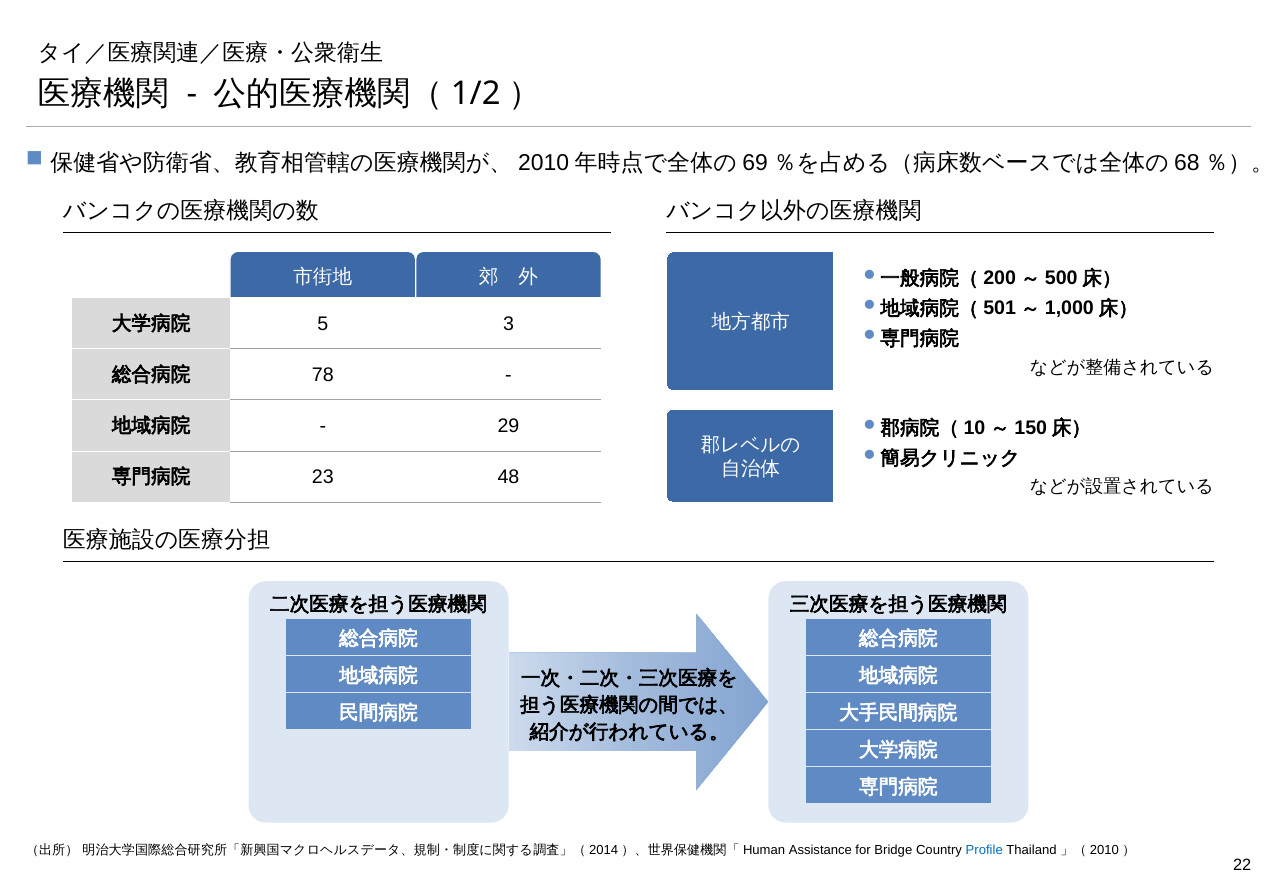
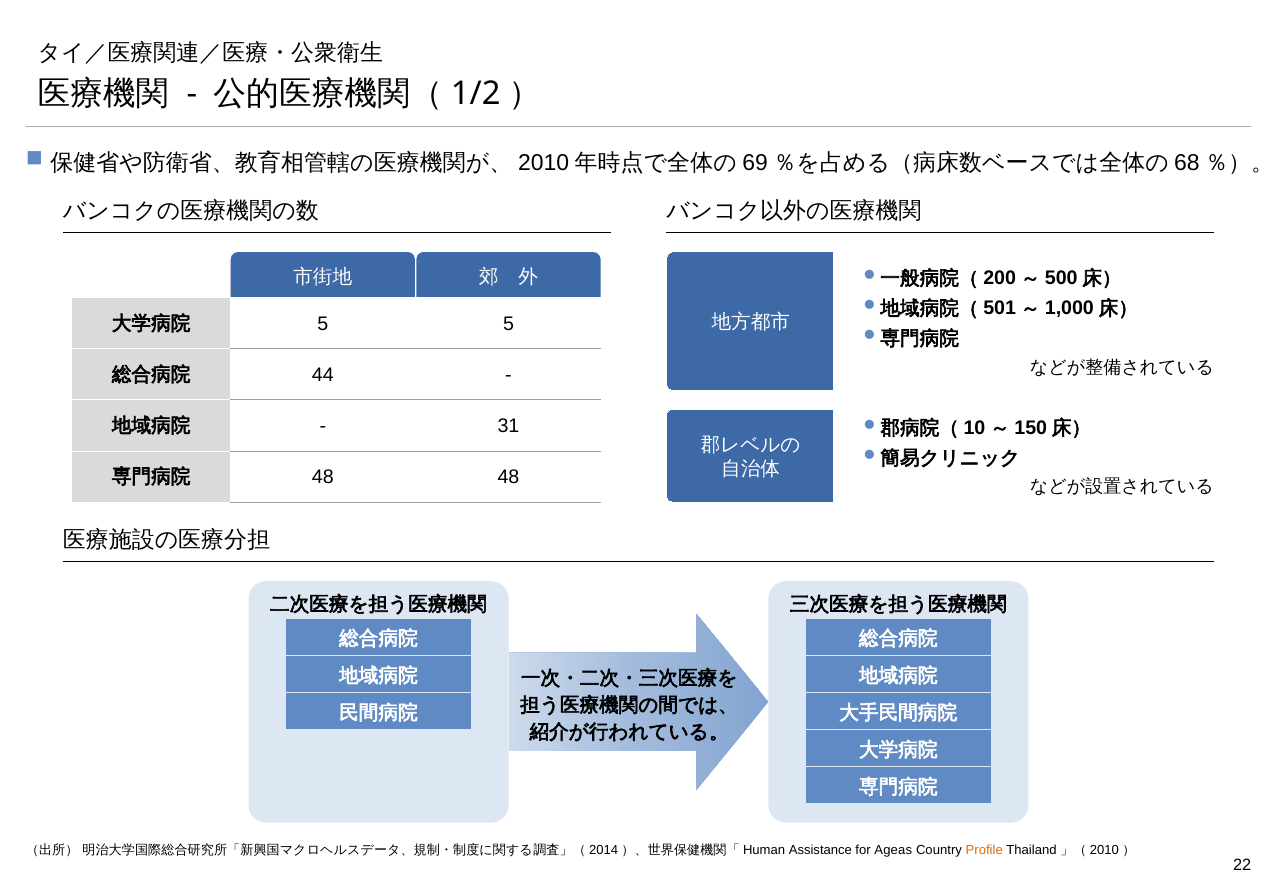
5 3: 3 -> 5 (509, 324)
78: 78 -> 44 (323, 375)
29: 29 -> 31 (508, 426)
23: 23 -> 48 (323, 477)
Bridge: Bridge -> Ageas (893, 850)
Profile colour: blue -> orange (984, 850)
